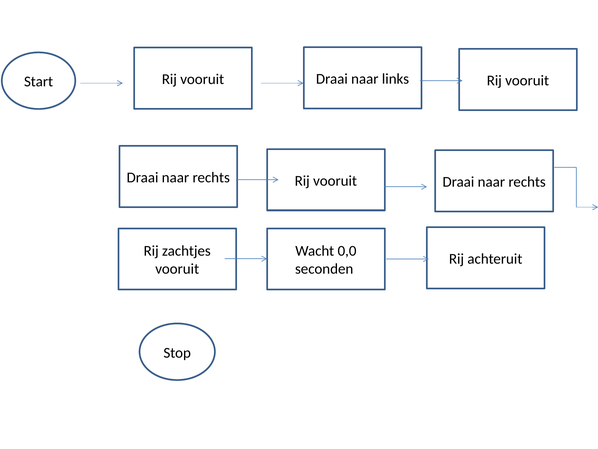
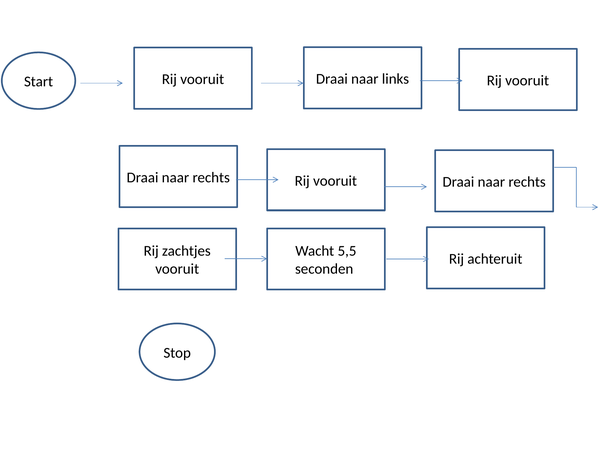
0,0: 0,0 -> 5,5 (347, 251)
